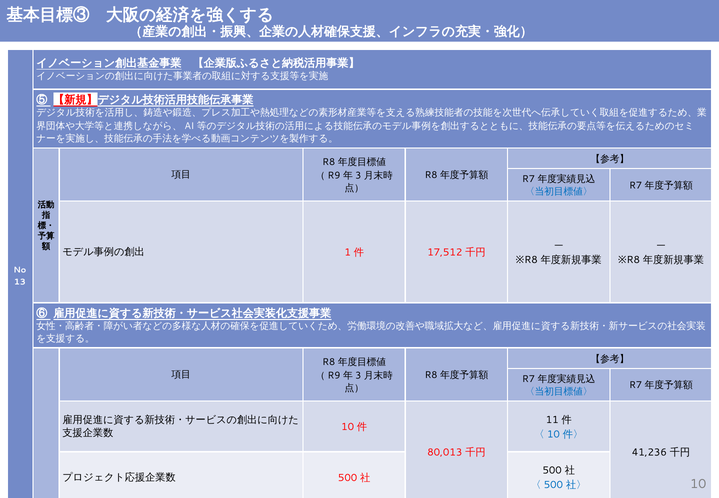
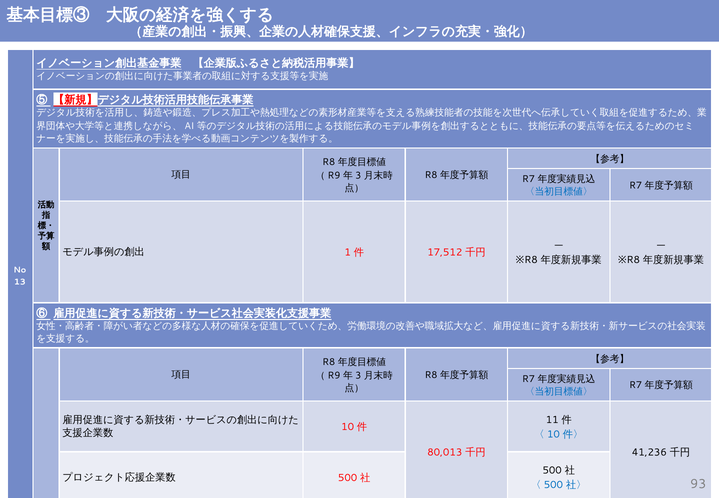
10: 10 -> 93 (698, 484)
